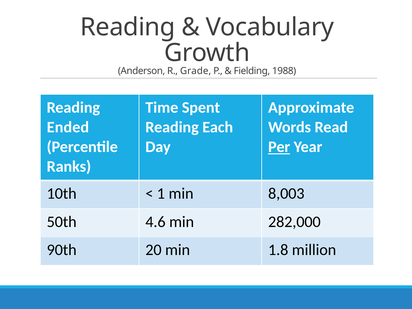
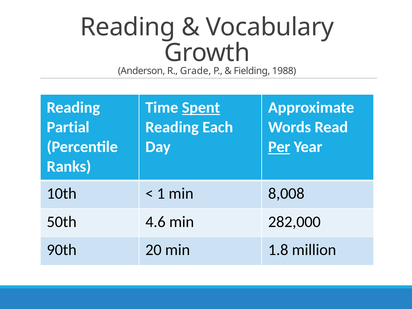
Spent underline: none -> present (201, 108)
Ended: Ended -> Partial (68, 127)
8,003: 8,003 -> 8,008 (286, 194)
